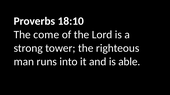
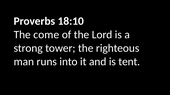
able: able -> tent (129, 62)
